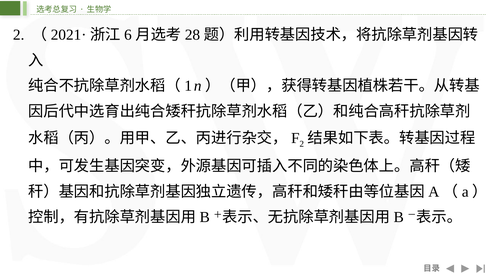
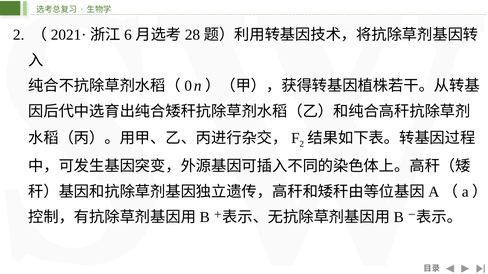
1: 1 -> 0 (188, 86)
